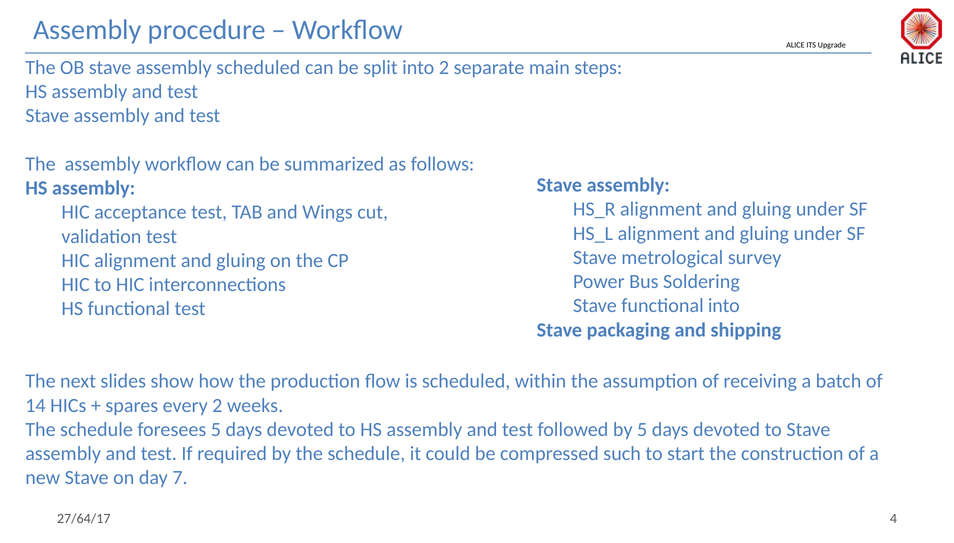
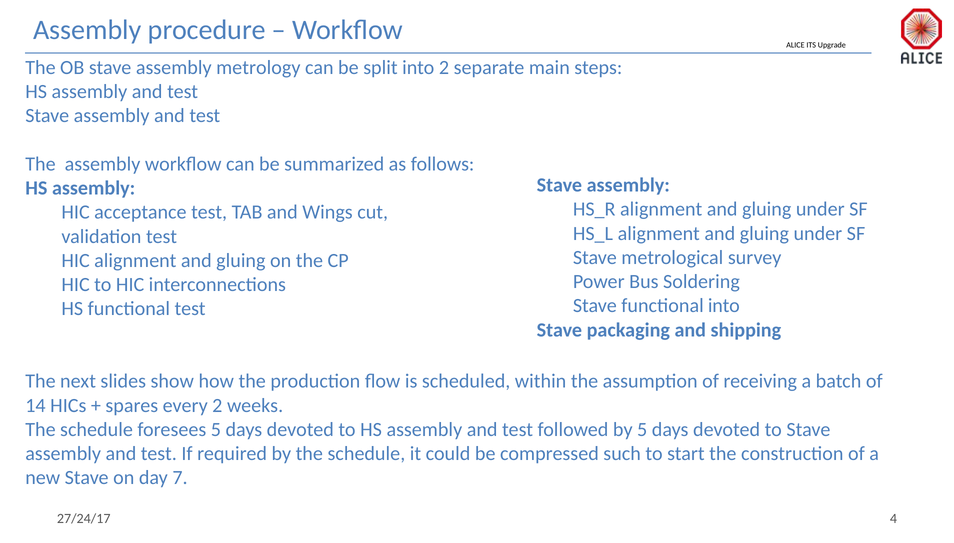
assembly scheduled: scheduled -> metrology (258, 67)
27/64/17: 27/64/17 -> 27/24/17 (84, 518)
